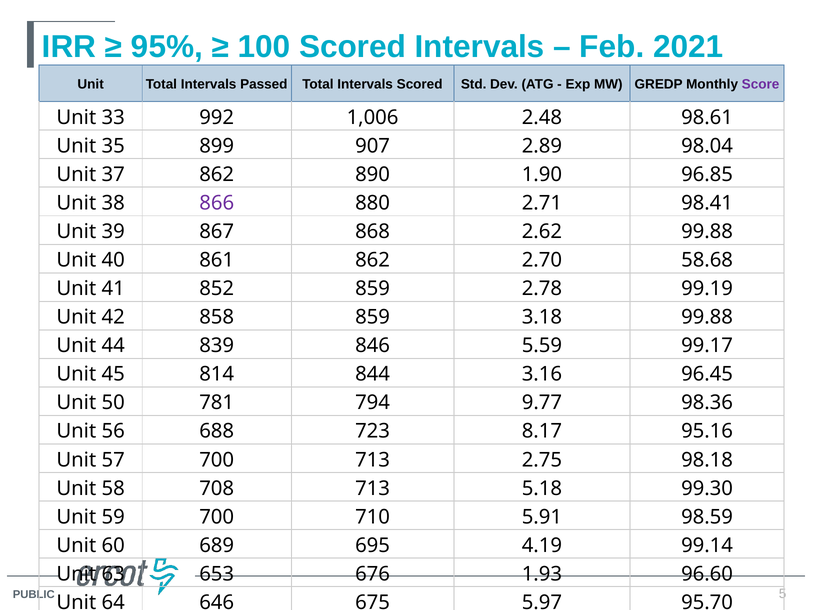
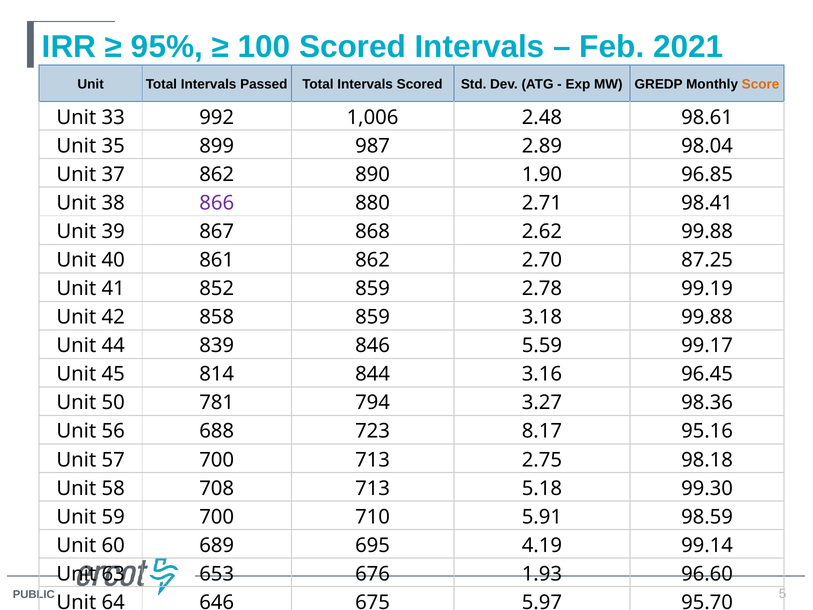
Score colour: purple -> orange (761, 84)
907: 907 -> 987 (373, 146)
58.68: 58.68 -> 87.25 (707, 260)
9.77: 9.77 -> 3.27 (542, 403)
